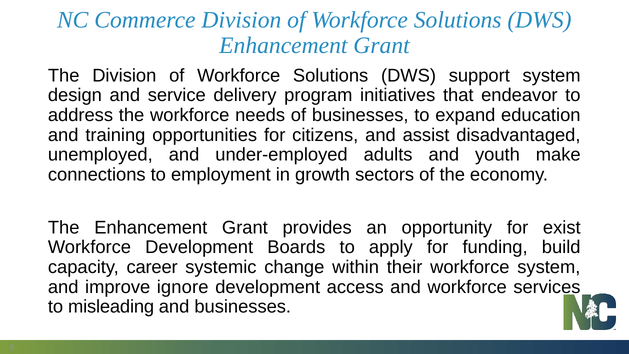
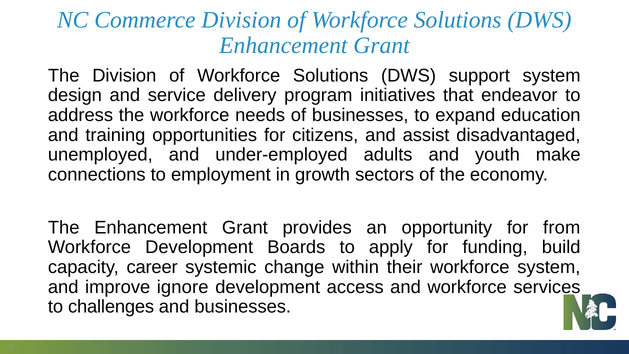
exist: exist -> from (562, 227)
misleading: misleading -> challenges (111, 307)
